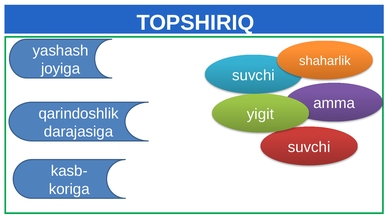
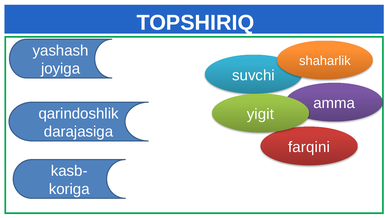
suvchi: suvchi -> farqini (309, 147)
